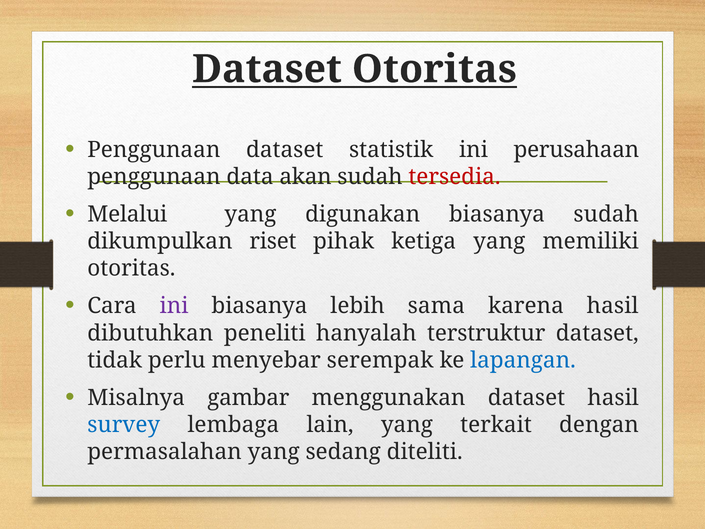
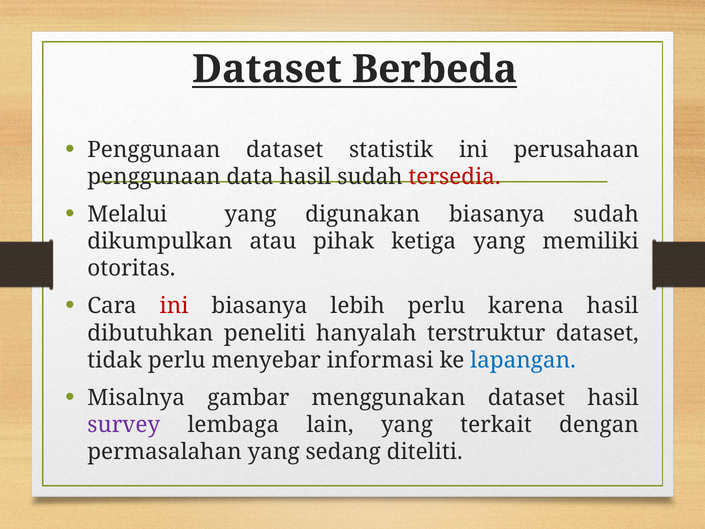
Dataset Otoritas: Otoritas -> Berbeda (435, 69)
data akan: akan -> hasil (305, 177)
riset: riset -> atau (273, 241)
ini colour: purple -> red (174, 306)
lebih sama: sama -> perlu (436, 306)
serempak: serempak -> informasi (380, 360)
survey colour: blue -> purple (124, 425)
